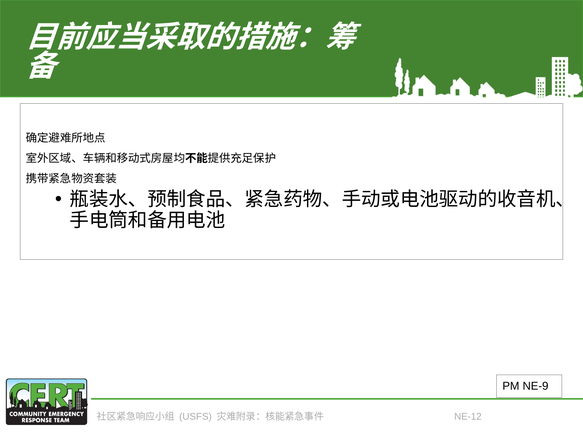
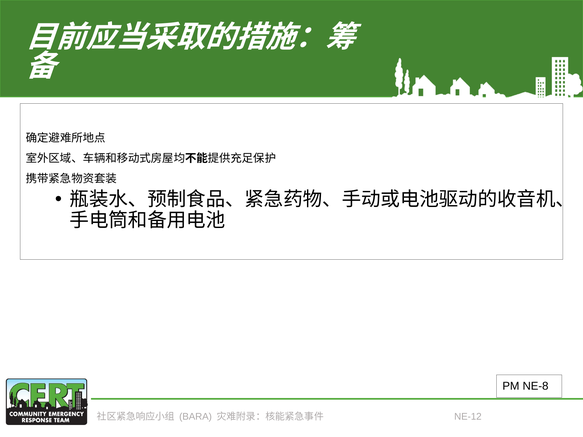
NE-9: NE-9 -> NE-8 (536, 386)
USFS: USFS -> BARA (196, 417)
